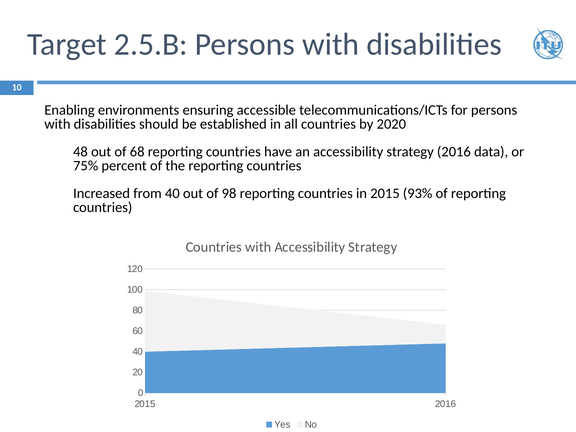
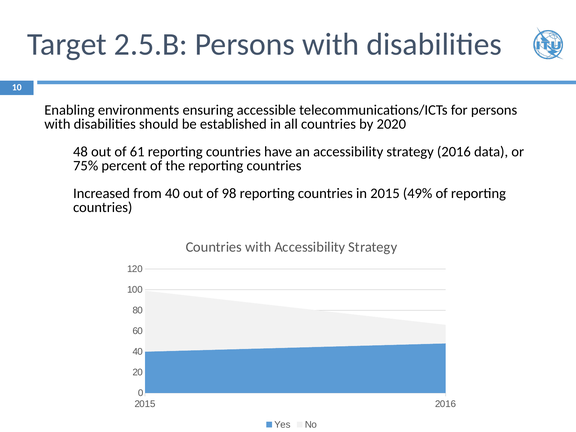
68: 68 -> 61 (137, 152)
93%: 93% -> 49% (418, 194)
